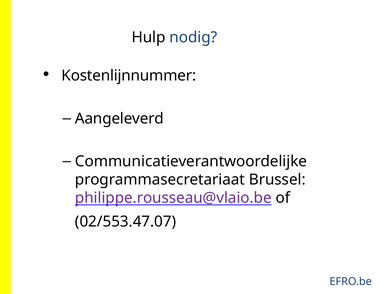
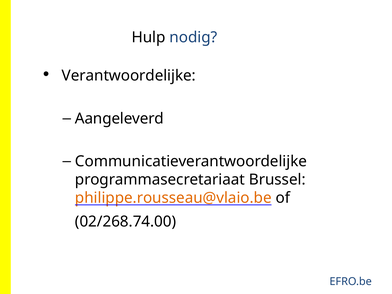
Kostenlijnnummer: Kostenlijnnummer -> Verantwoordelijke (129, 76)
philippe.rousseau@vlaio.be colour: purple -> orange (173, 198)
02/553.47.07: 02/553.47.07 -> 02/268.74.00 (126, 222)
